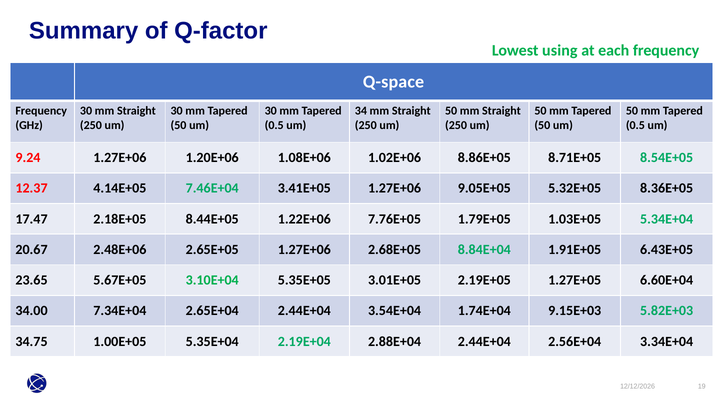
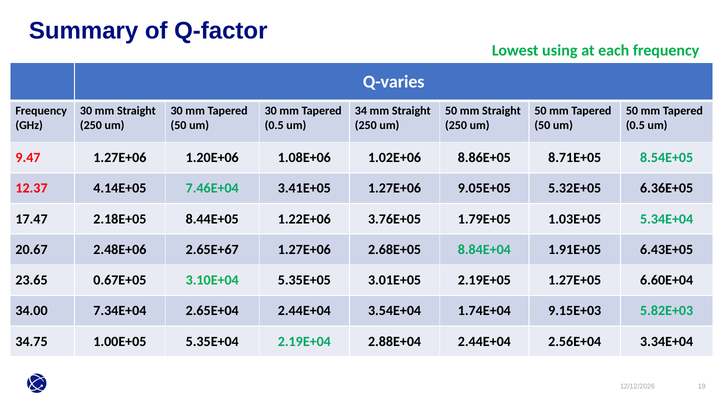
Q-space: Q-space -> Q-varies (394, 82)
9.24: 9.24 -> 9.47 (28, 158)
8.36E+05: 8.36E+05 -> 6.36E+05 (667, 188)
7.76E+05: 7.76E+05 -> 3.76E+05 (395, 219)
2.65E+05: 2.65E+05 -> 2.65E+67 (212, 250)
5.67E+05: 5.67E+05 -> 0.67E+05 (120, 280)
